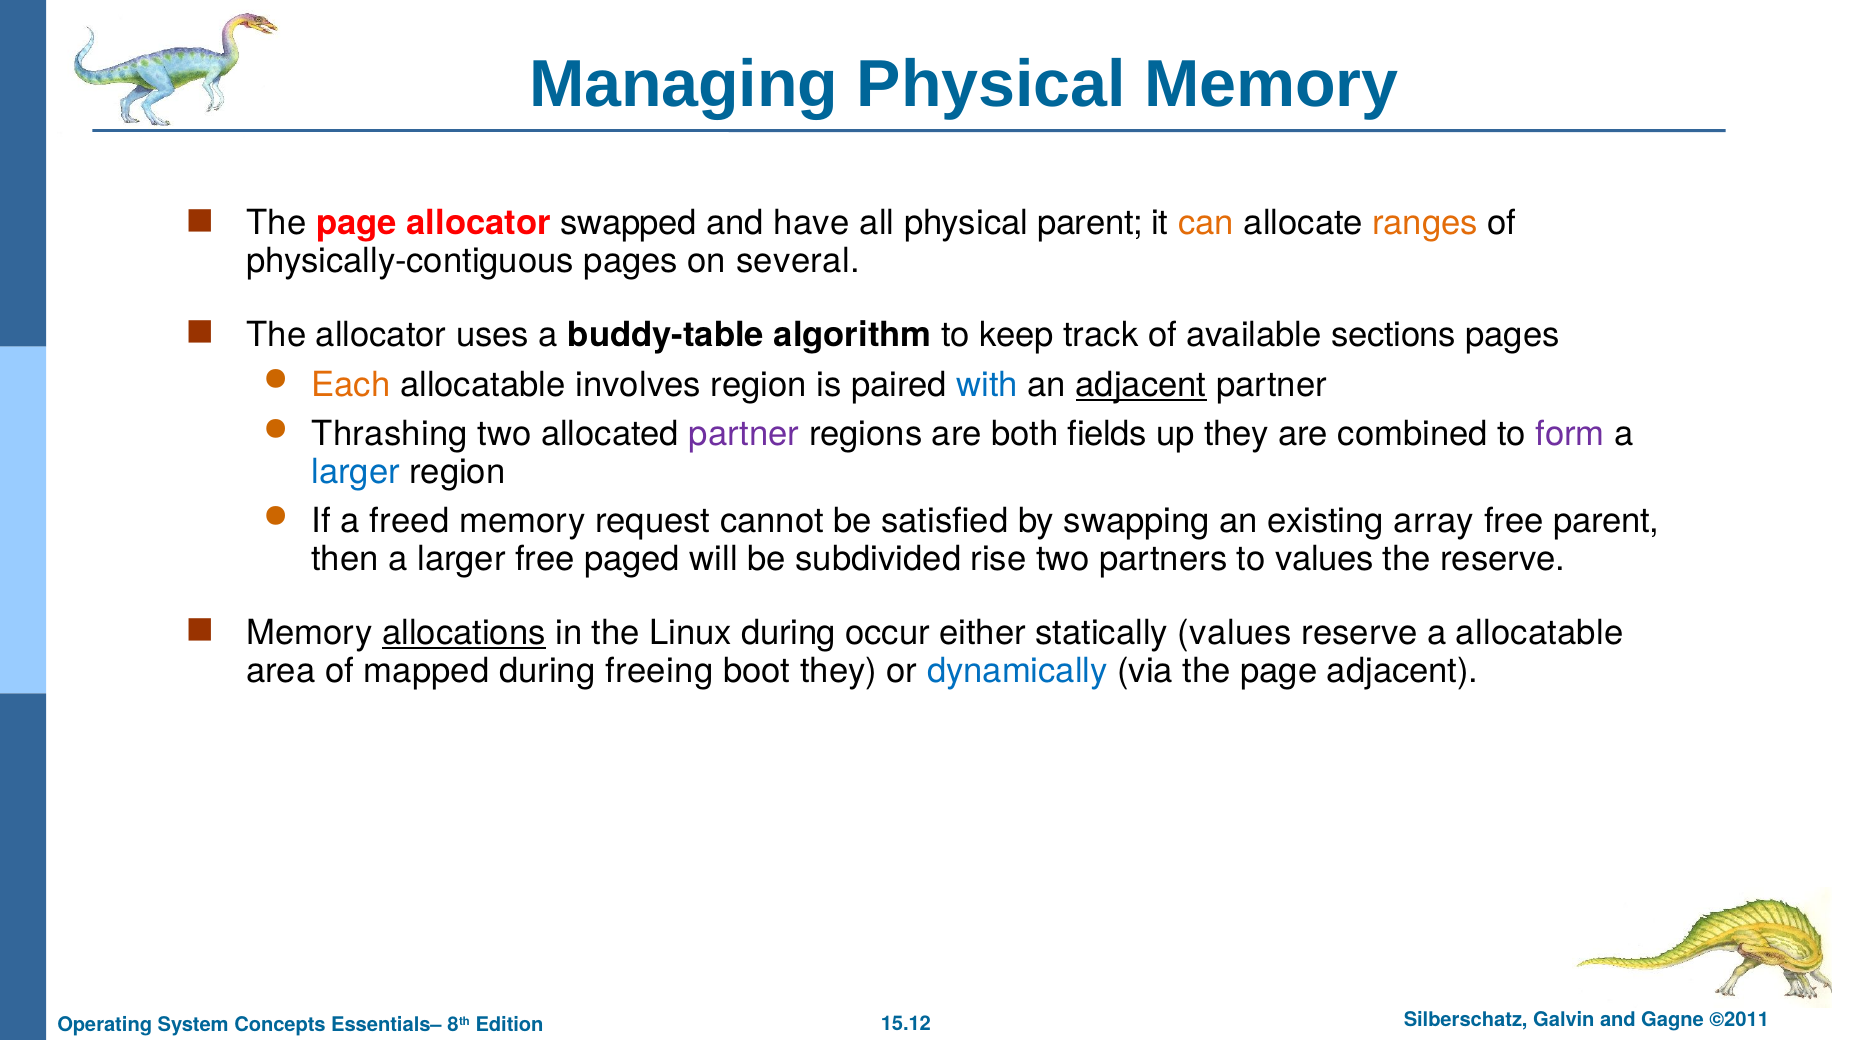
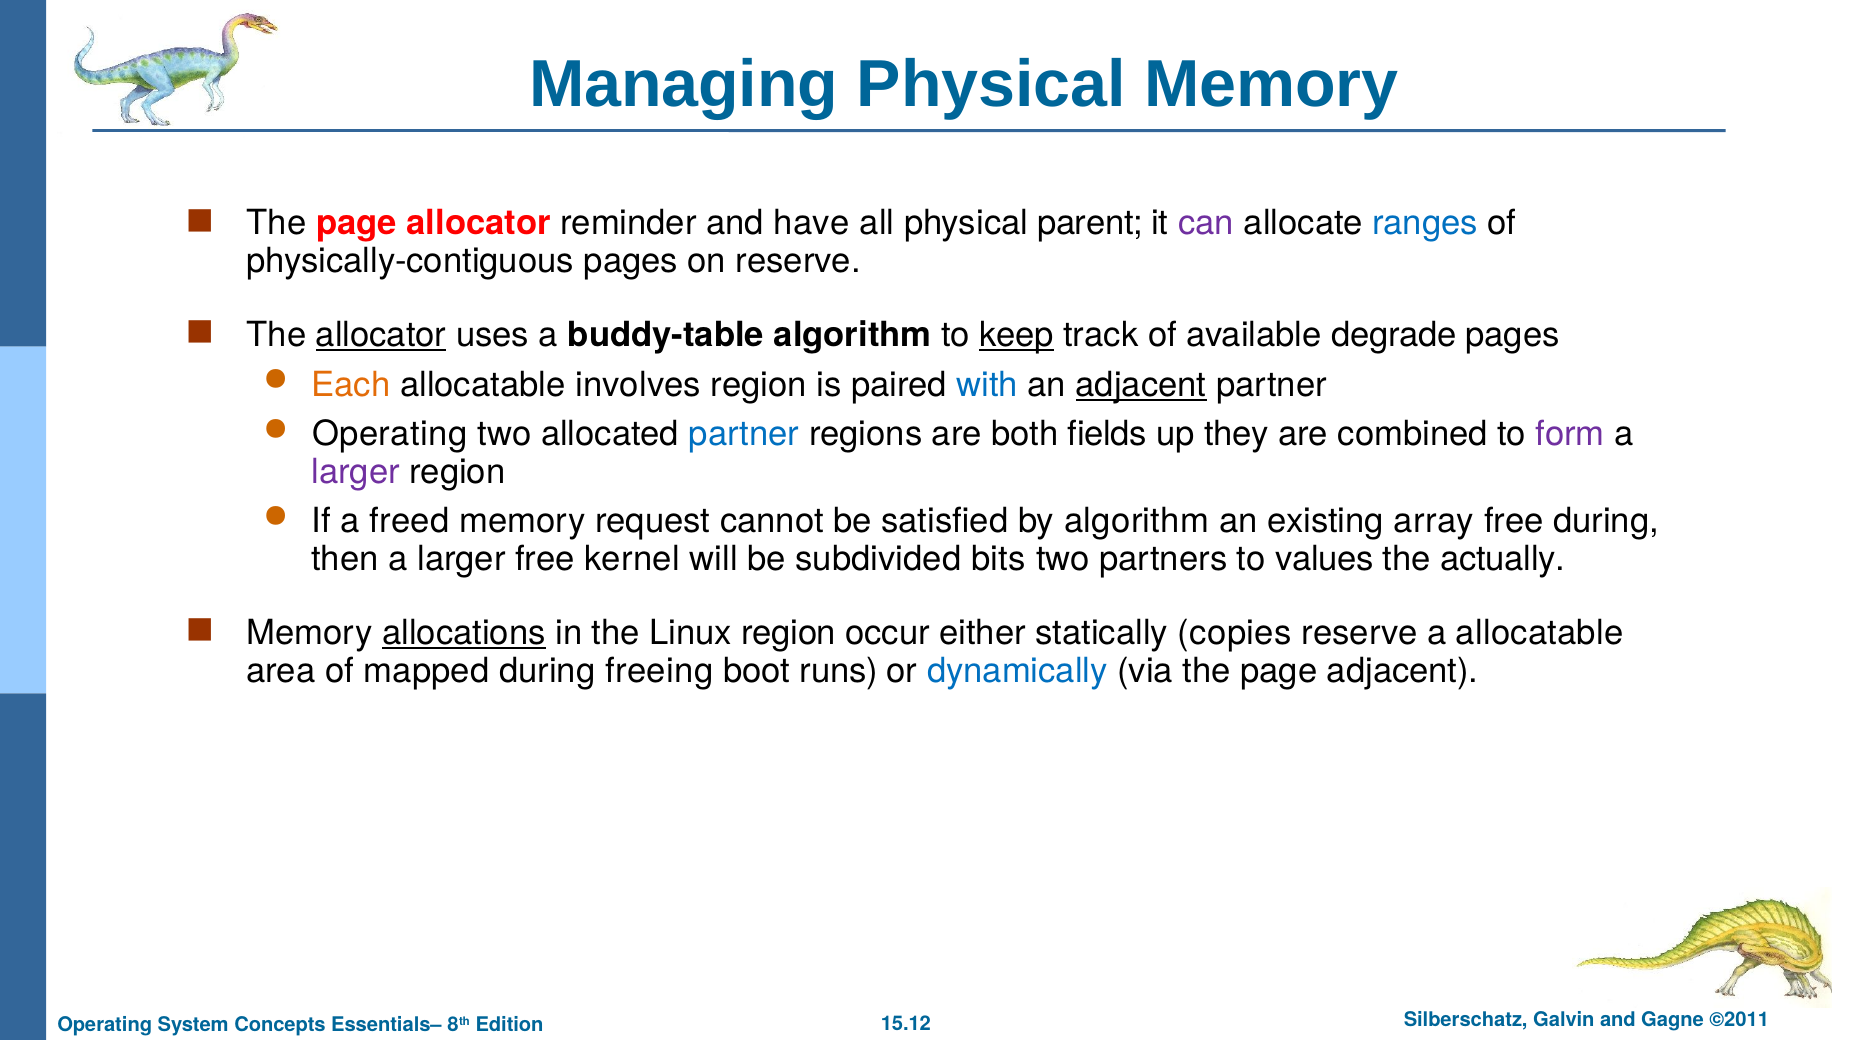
swapped: swapped -> reminder (629, 223)
can colour: orange -> purple (1206, 223)
ranges colour: orange -> blue (1425, 223)
on several: several -> reserve (798, 261)
allocator underline: none -> present (381, 335)
keep underline: none -> present (1017, 335)
sections: sections -> degrade (1394, 335)
Thrashing: Thrashing -> Operating (390, 434)
partner colour: purple -> blue (744, 434)
larger colour: blue -> purple (356, 472)
by swapping: swapping -> algorithm (1137, 521)
free parent: parent -> during (1606, 521)
paged: paged -> kernel (632, 559)
rise: rise -> bits (999, 559)
the reserve: reserve -> actually (1503, 559)
Linux during: during -> region (789, 633)
statically values: values -> copies (1235, 633)
boot they: they -> runs (839, 671)
